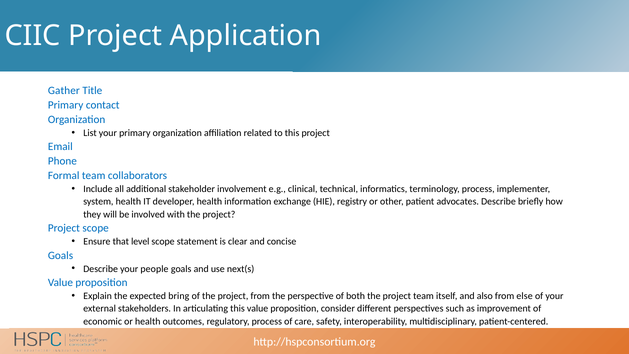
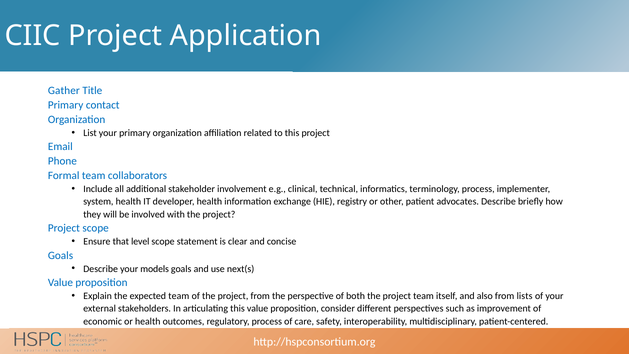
people: people -> models (155, 269)
expected bring: bring -> team (179, 296)
else: else -> lists (525, 296)
